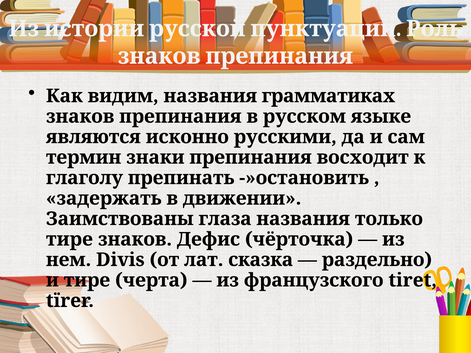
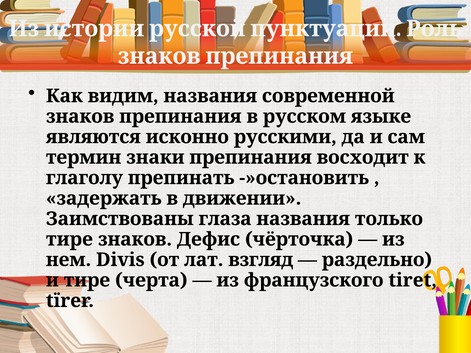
грамматиках: грамматиках -> современной (328, 96)
сказка: сказка -> взгляд (261, 260)
